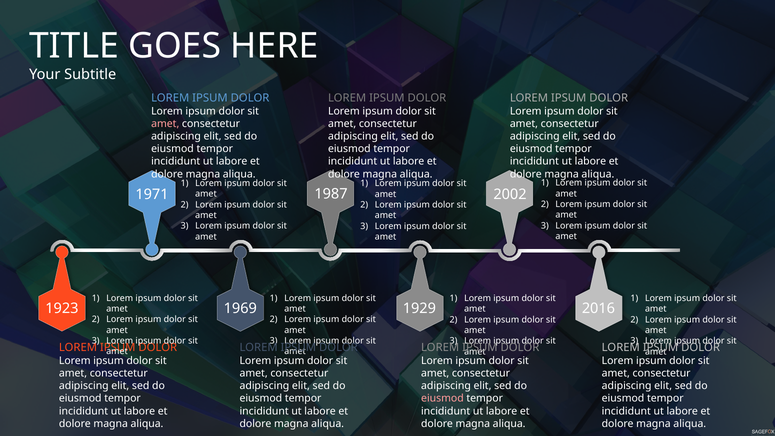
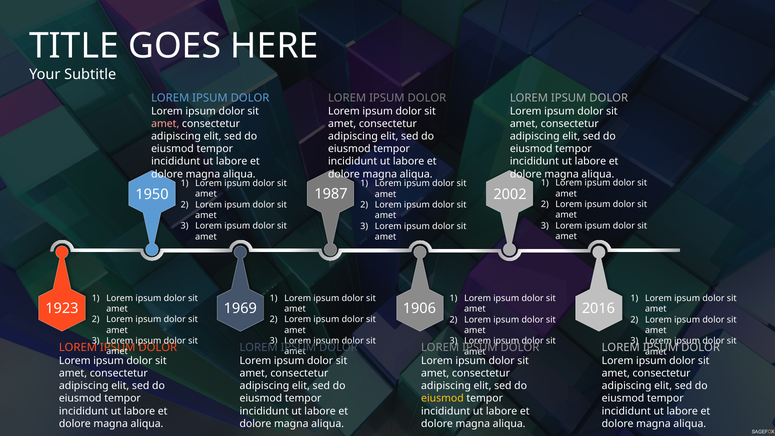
1971: 1971 -> 1950 (152, 194)
1929: 1929 -> 1906 (419, 308)
eiusmod colour: pink -> yellow (442, 398)
